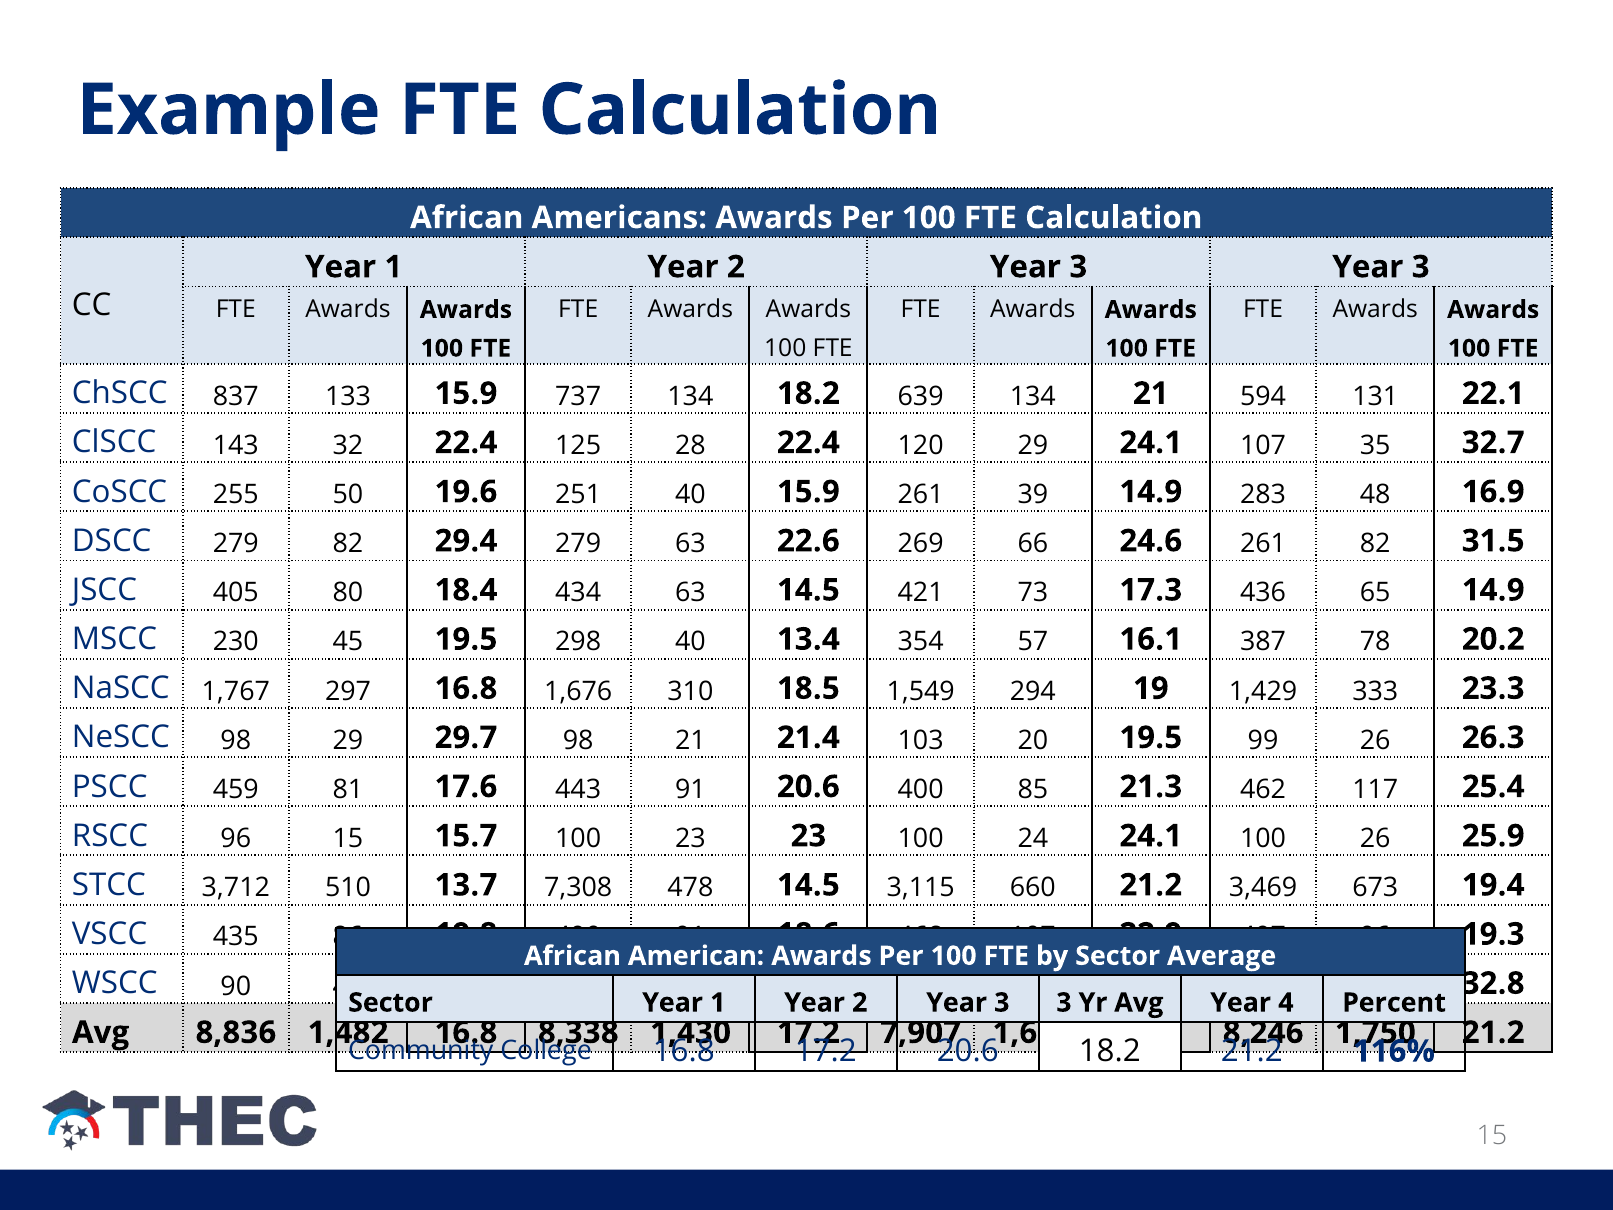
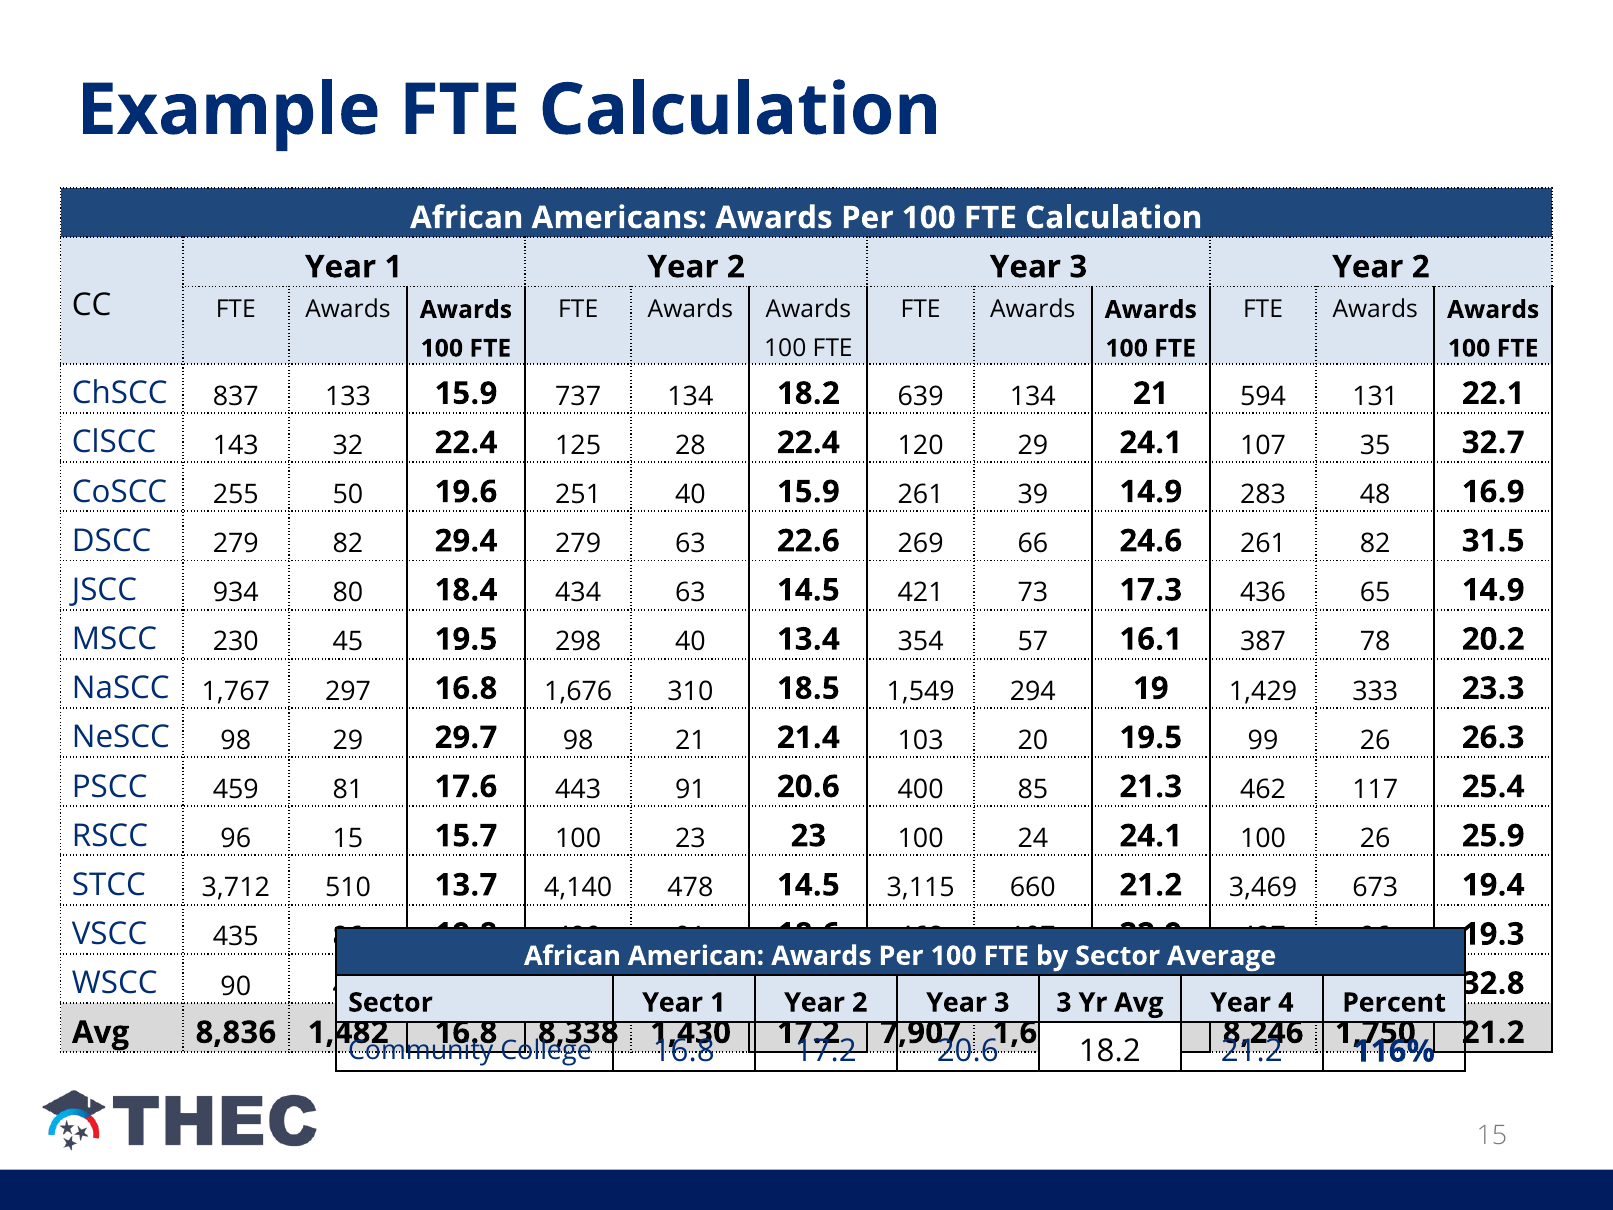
3 Year 3: 3 -> 2 (1421, 267)
405: 405 -> 934 (236, 593)
7,308: 7,308 -> 4,140 (578, 888)
